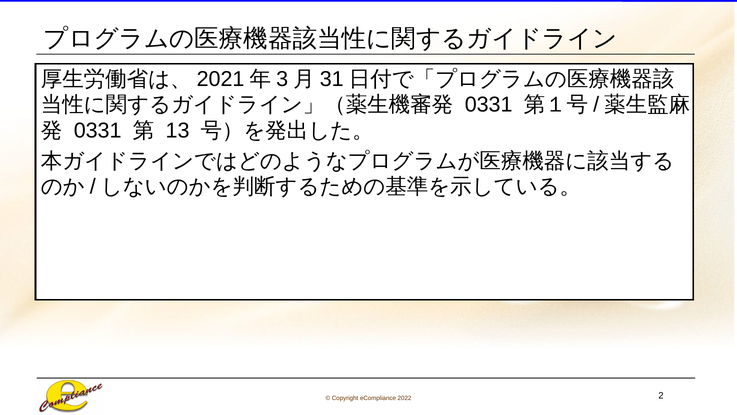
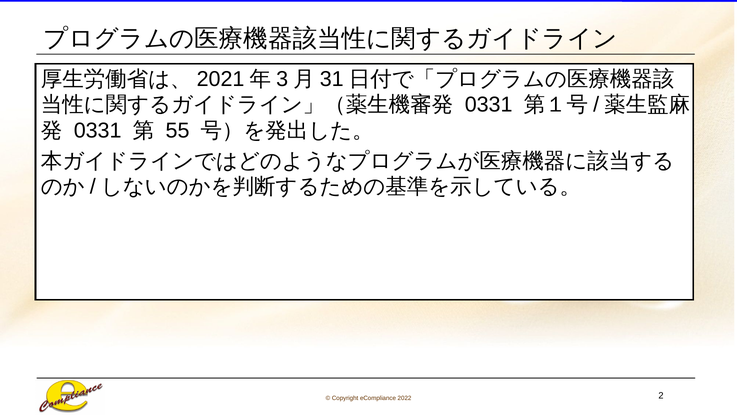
13: 13 -> 55 (178, 130)
